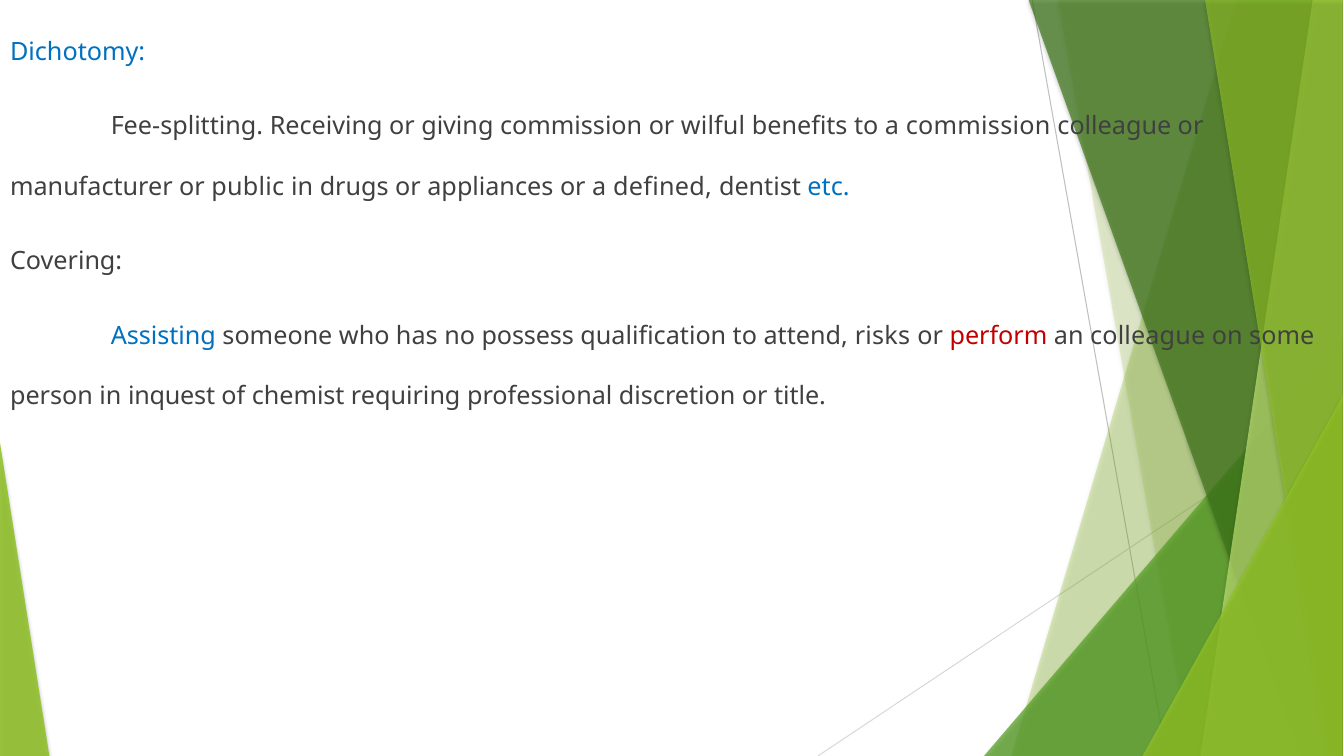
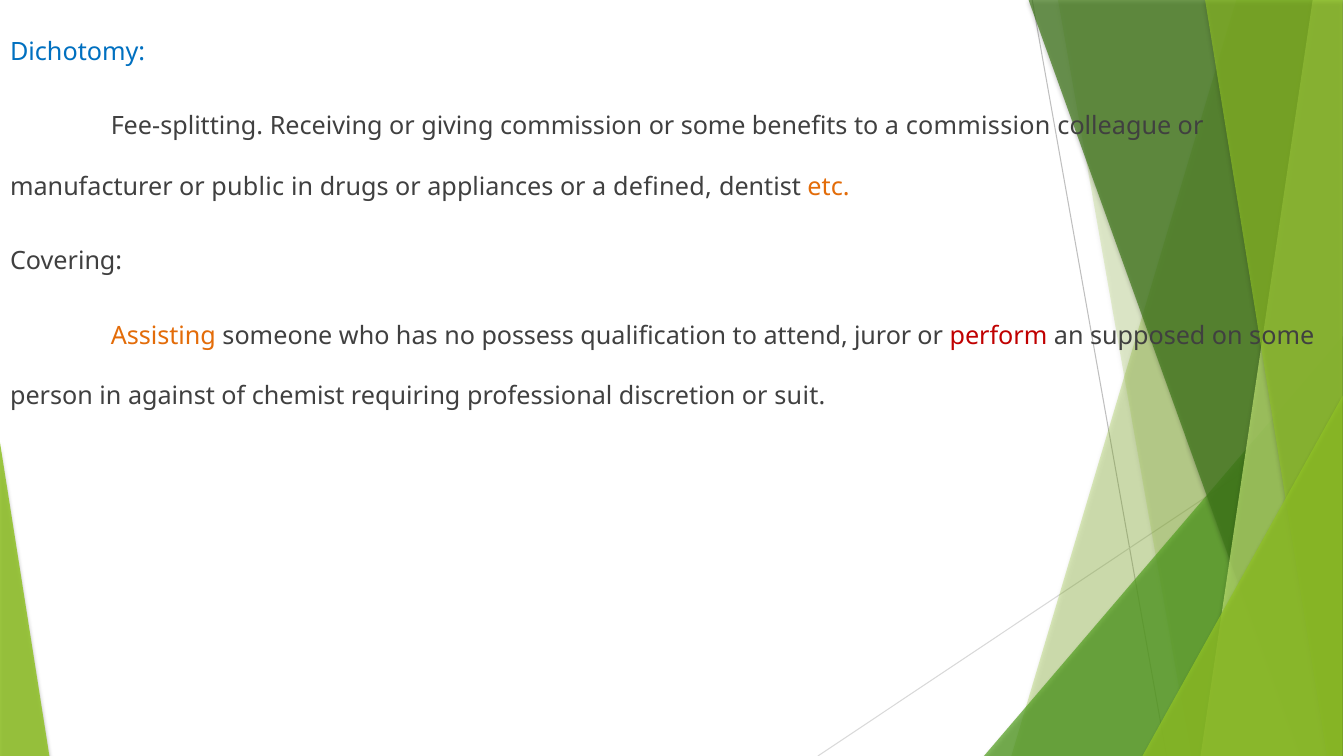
or wilful: wilful -> some (713, 127)
etc colour: blue -> orange (829, 187)
Assisting colour: blue -> orange (163, 336)
risks: risks -> juror (883, 336)
an colleague: colleague -> supposed (1148, 336)
inquest: inquest -> against (171, 396)
title: title -> suit (800, 396)
